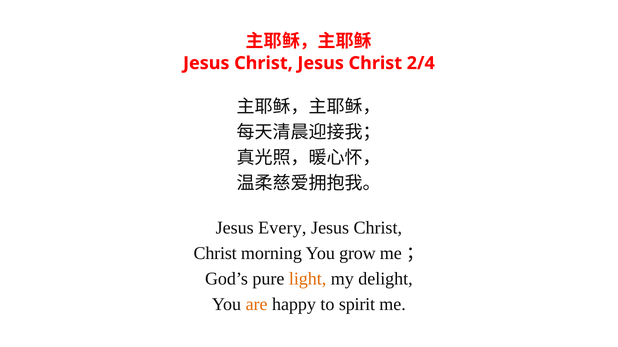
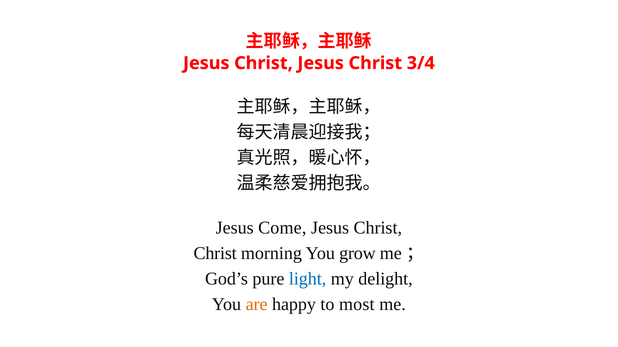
2/4: 2/4 -> 3/4 (421, 63)
Every: Every -> Come (282, 228)
light colour: orange -> blue (308, 279)
spirit: spirit -> most (357, 305)
